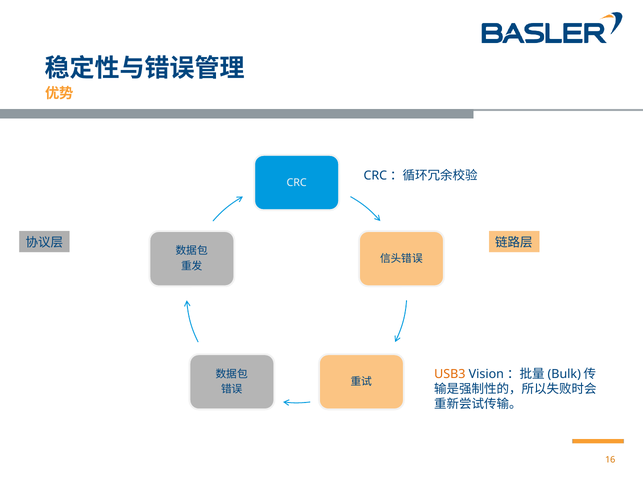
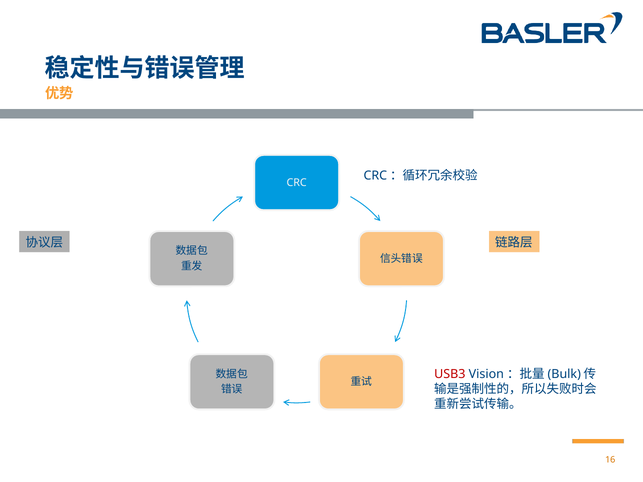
USB3 colour: orange -> red (450, 374)
